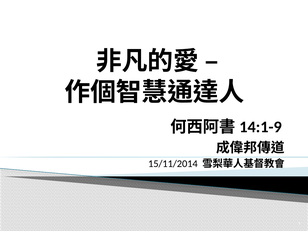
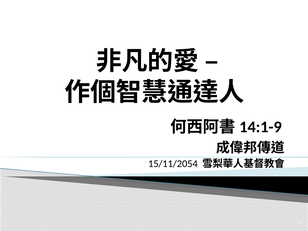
15/11/2014: 15/11/2014 -> 15/11/2054 (173, 164)
